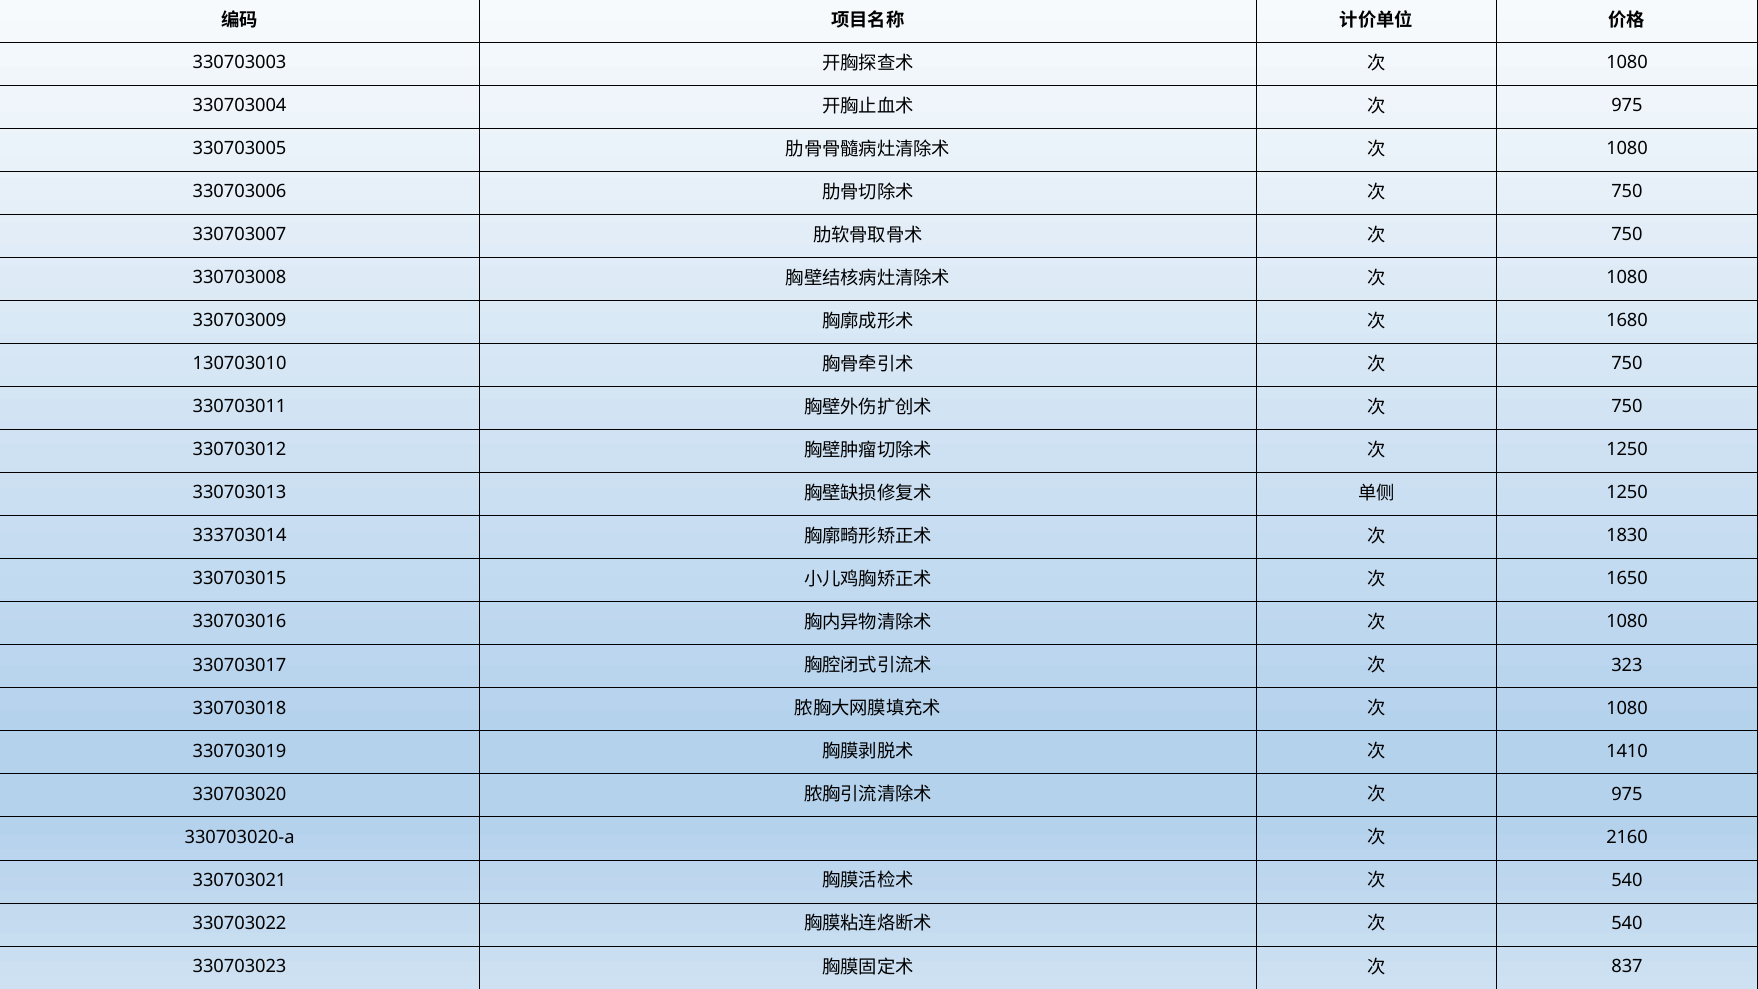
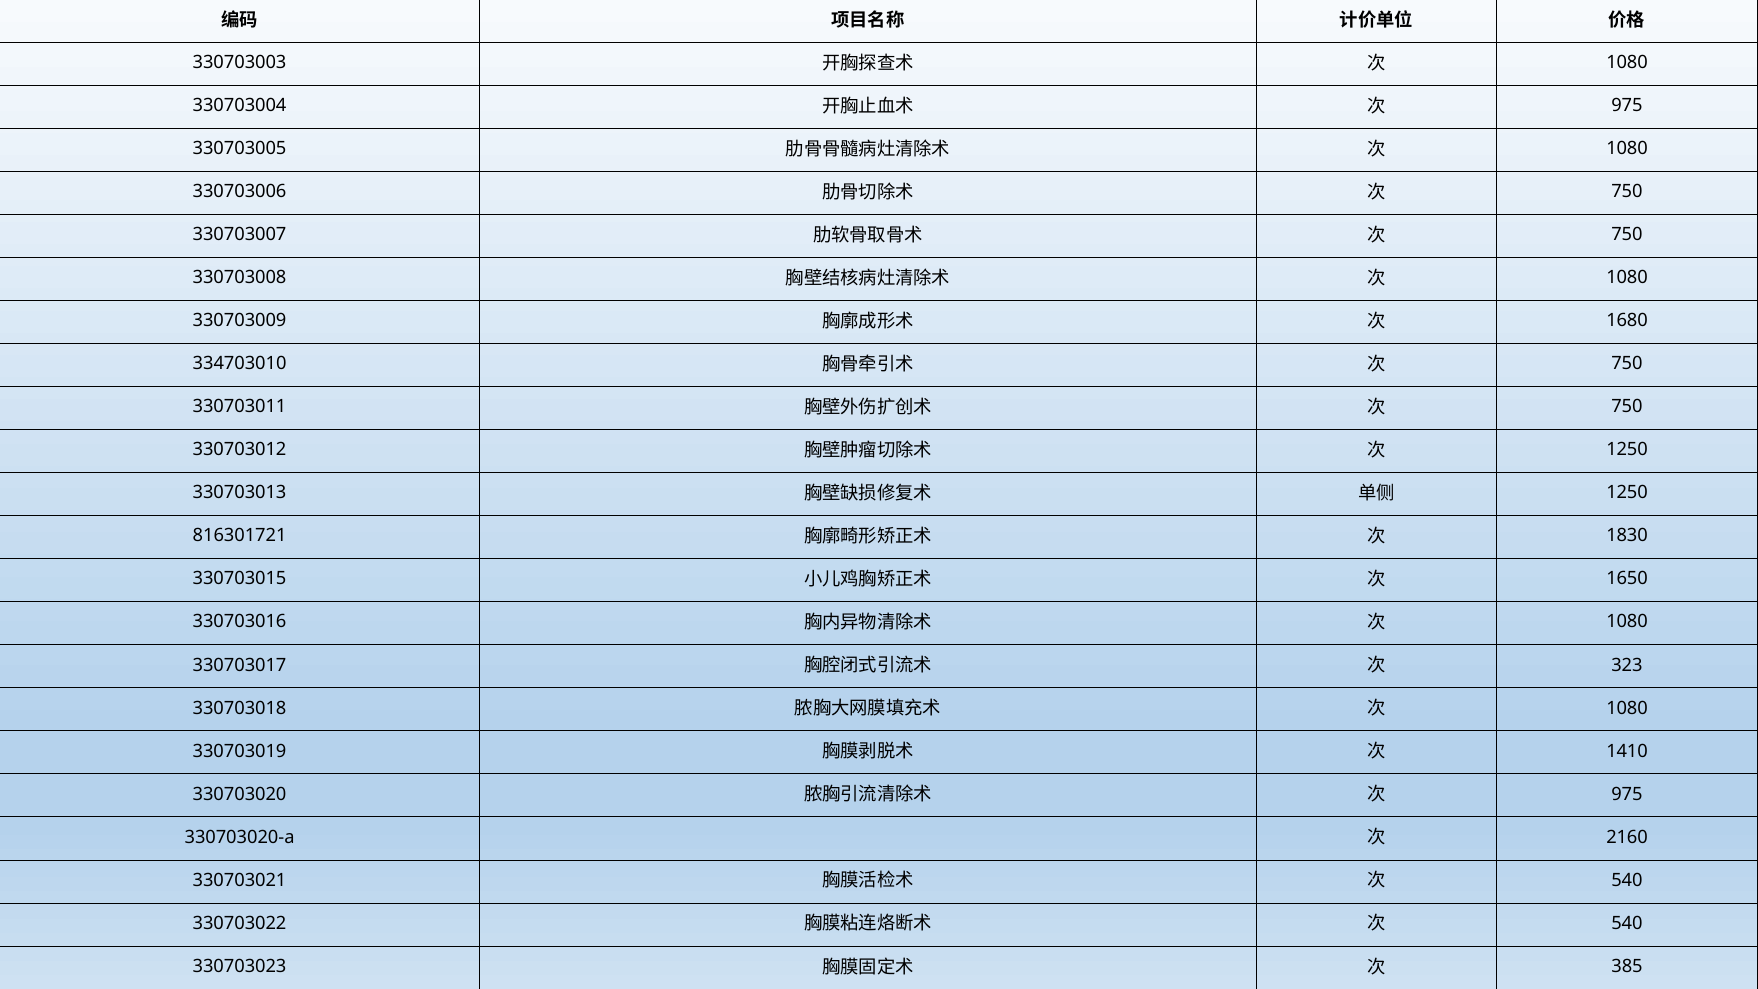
130703010: 130703010 -> 334703010 (240, 364)
333703014: 333703014 -> 816301721 (240, 536)
837: 837 -> 385 (1627, 966)
